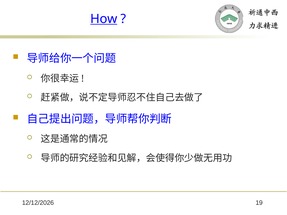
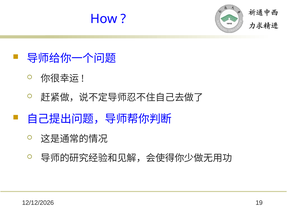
How underline: present -> none (104, 19)
